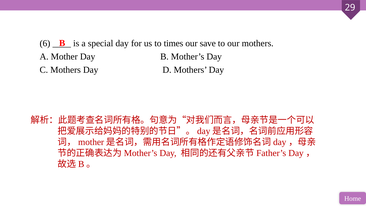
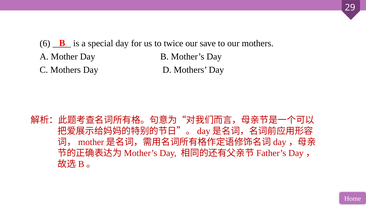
times: times -> twice (173, 43)
